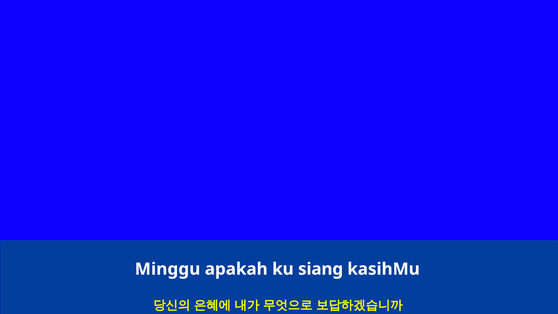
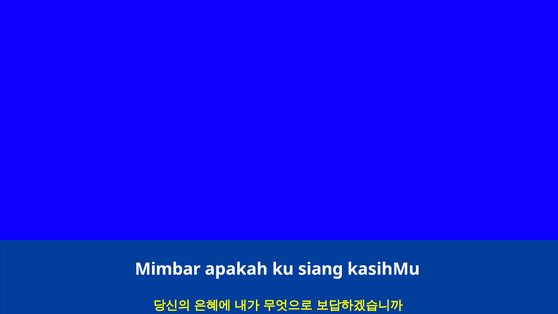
Minggu: Minggu -> Mimbar (168, 269)
